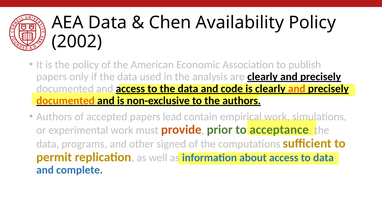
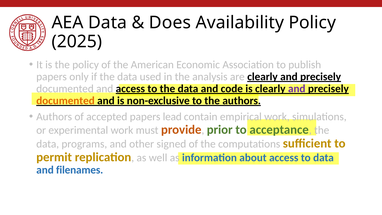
Chen: Chen -> Does (170, 23)
2002: 2002 -> 2025 (77, 42)
and colour: orange -> purple (297, 89)
complete: complete -> filenames (80, 170)
